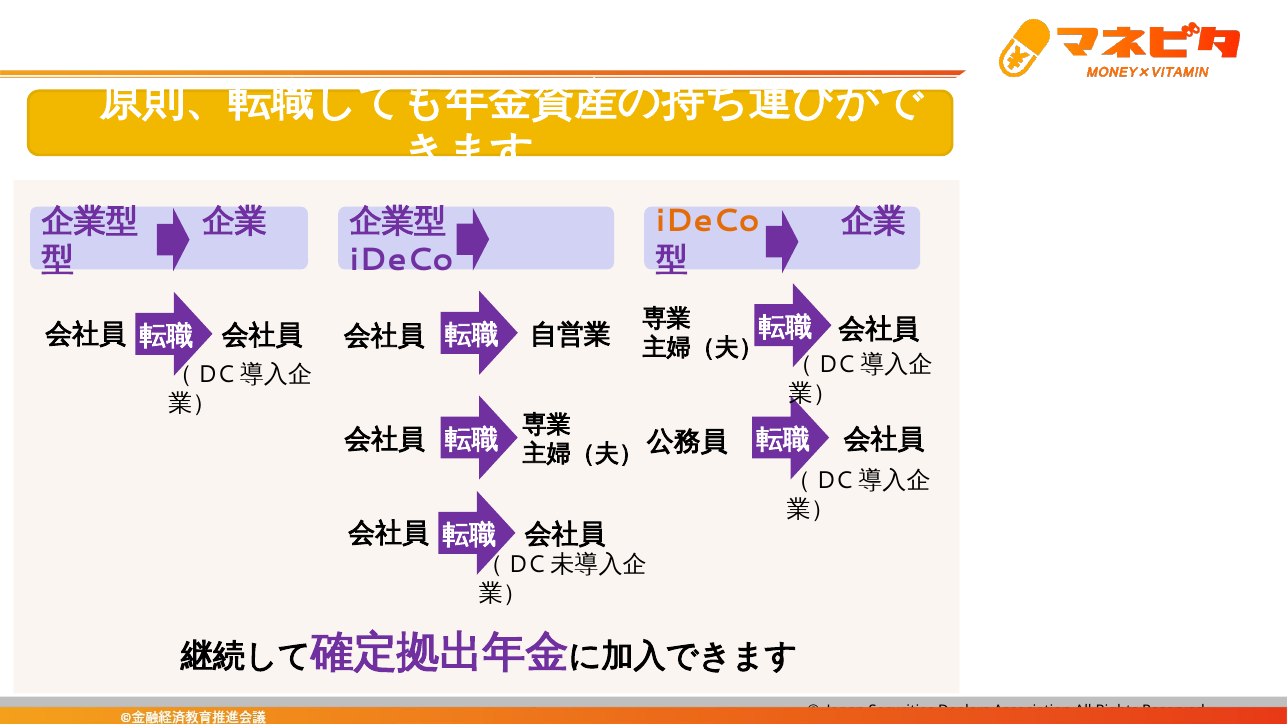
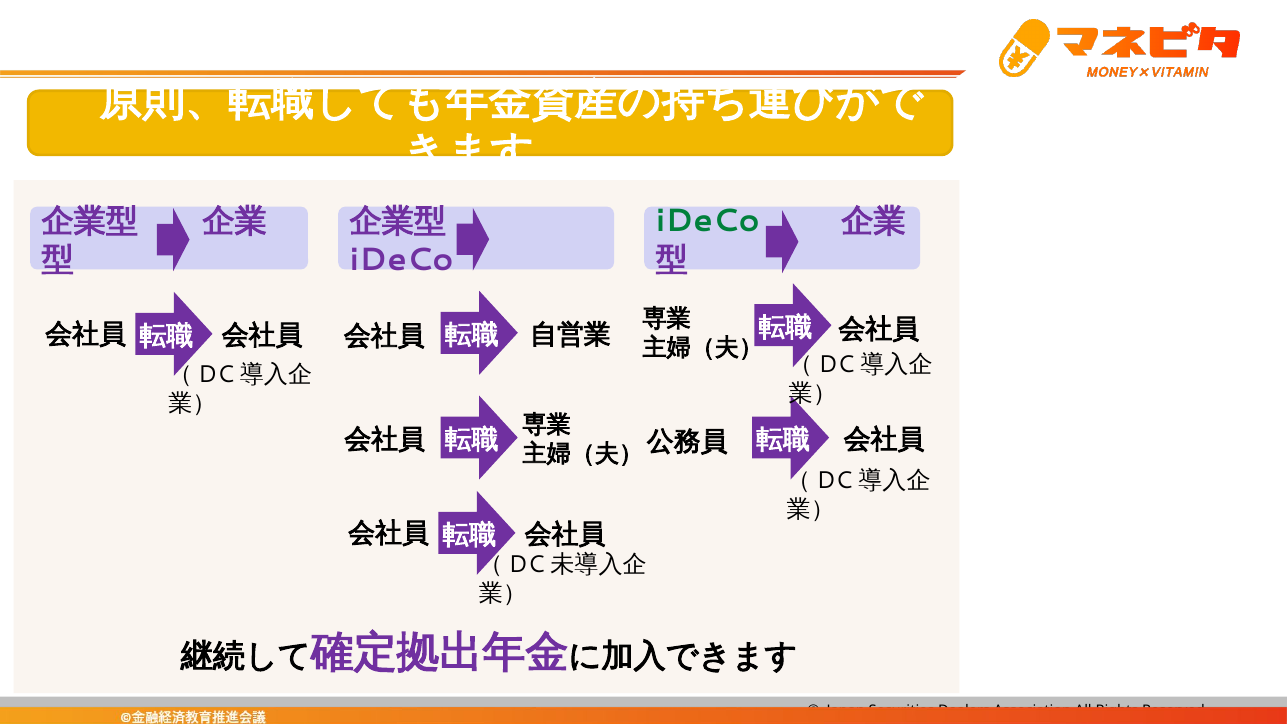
iDeCo colour: orange -> green (708, 221)
